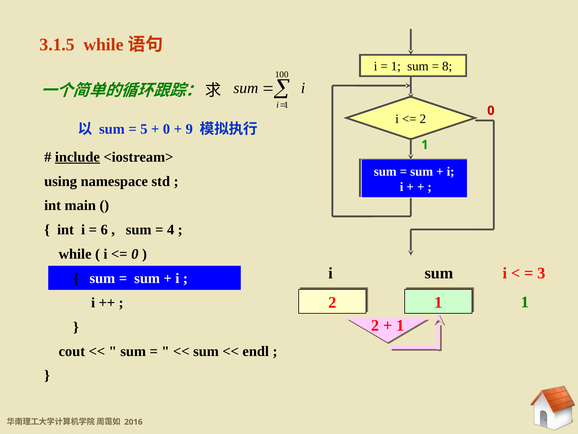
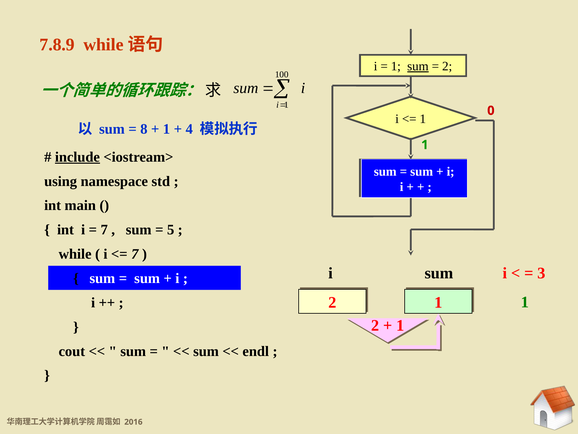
3.1.5: 3.1.5 -> 7.8.9 (57, 45)
sum underline: none -> present (418, 66)
8: 8 -> 2 (447, 66)
2: 2 -> 1 (423, 119)
5: 5 -> 8 (144, 129)
0: 0 -> 1 (166, 129)
9: 9 -> 4 (189, 129)
6: 6 -> 7 (104, 230)
4: 4 -> 5 (171, 230)
0: 0 -> 7 (135, 254)
